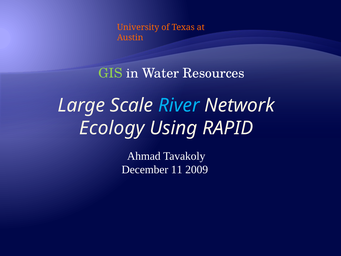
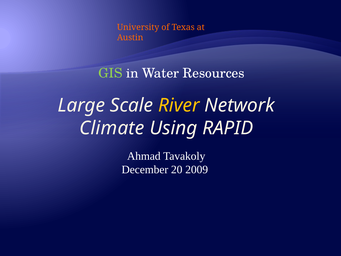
River colour: light blue -> yellow (179, 105)
Ecology: Ecology -> Climate (112, 128)
11: 11 -> 20 (177, 170)
